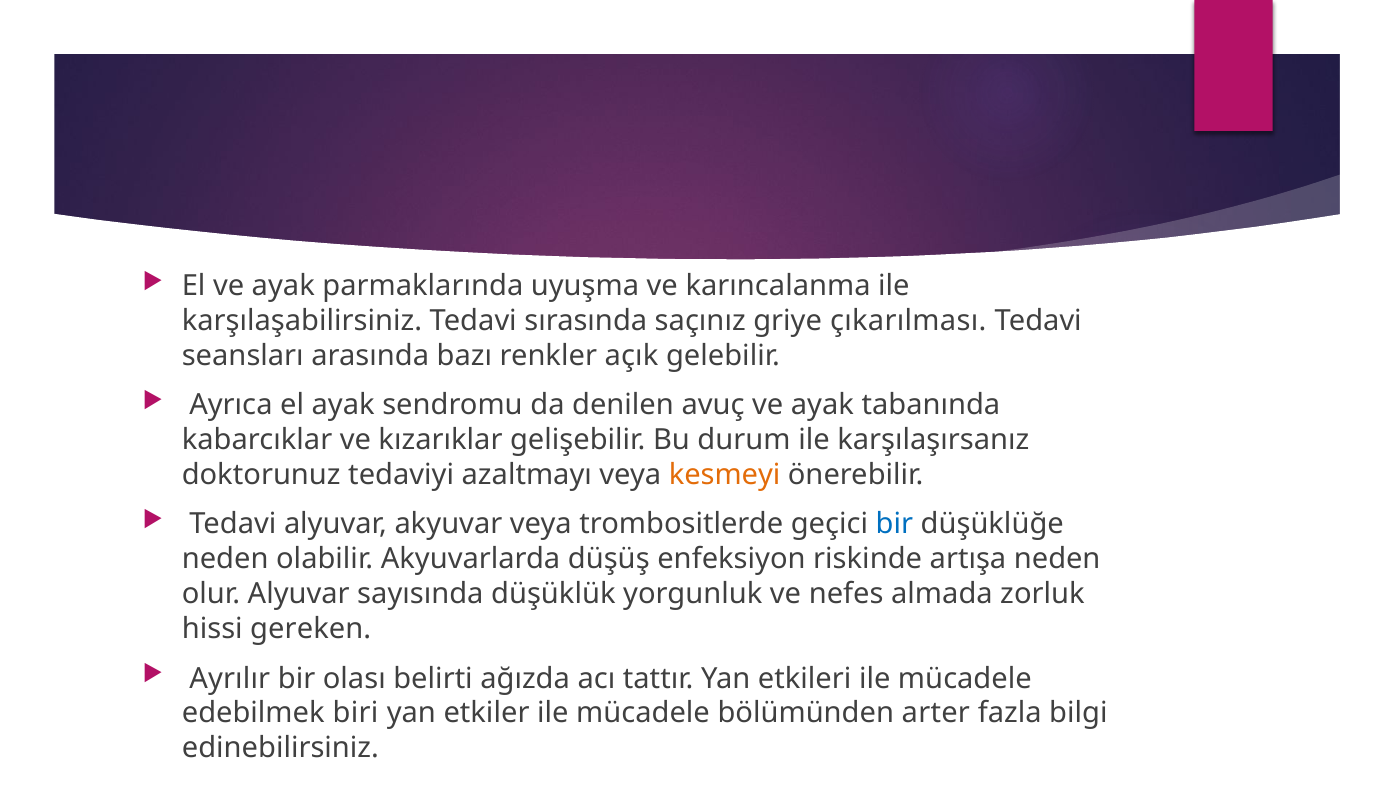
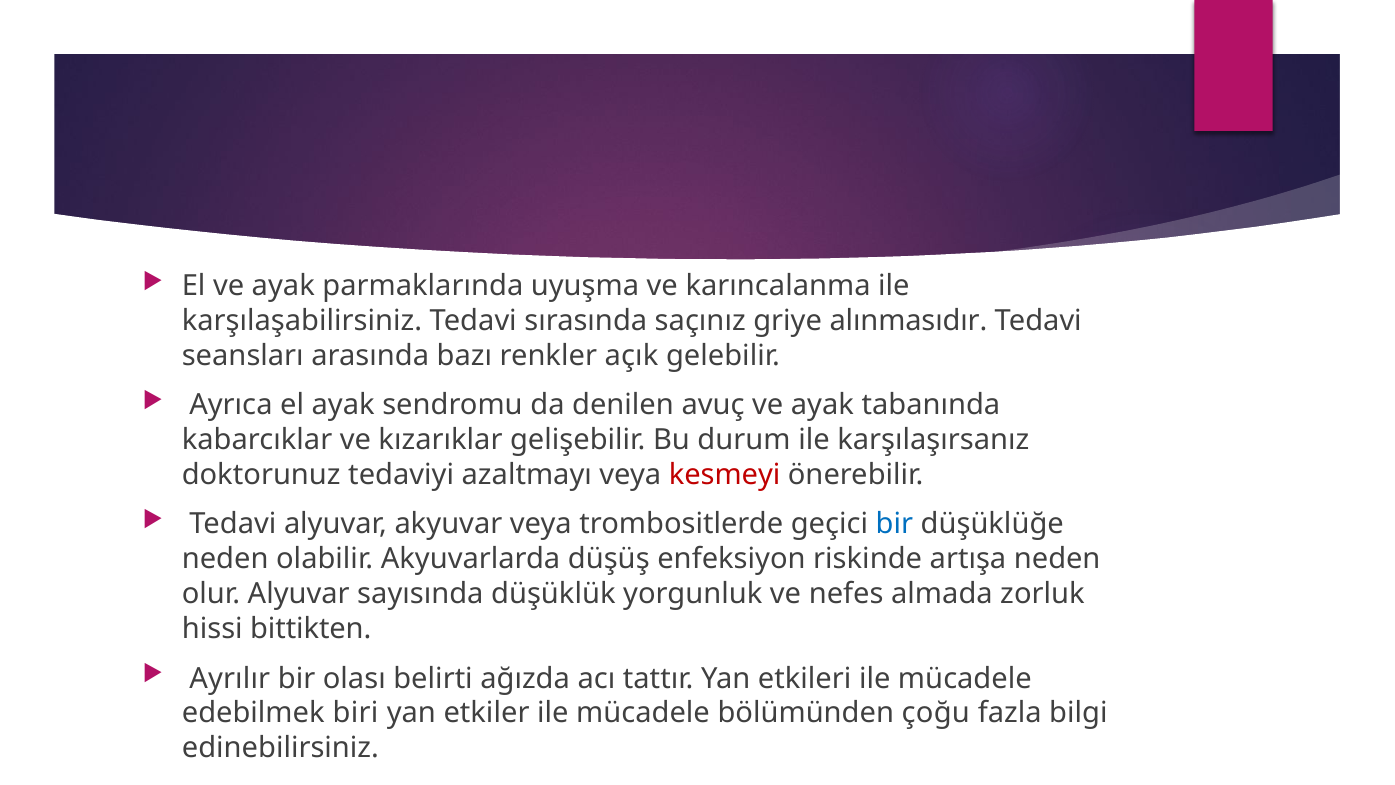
çıkarılması: çıkarılması -> alınmasıdır (908, 321)
kesmeyi colour: orange -> red (725, 475)
gereken: gereken -> bittikten (311, 629)
arter: arter -> çoğu (936, 713)
